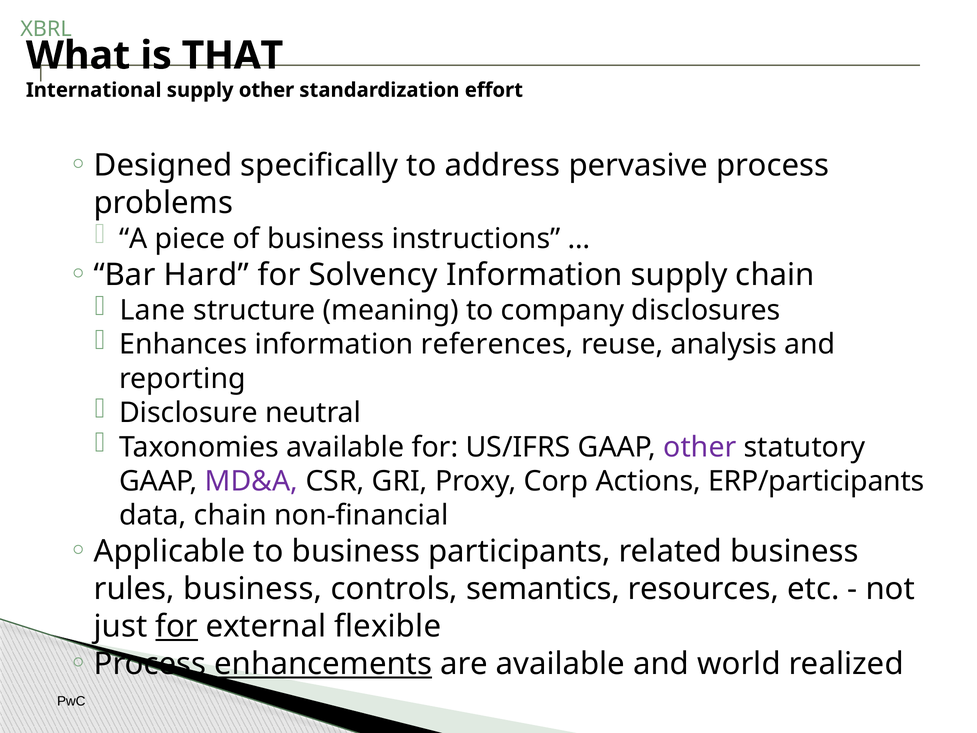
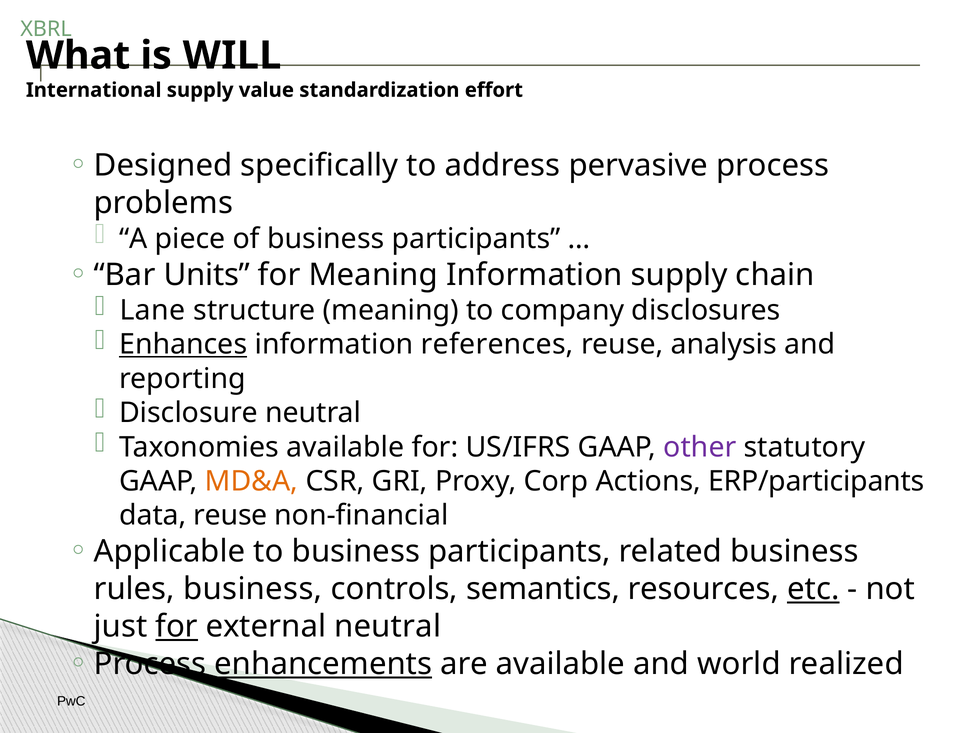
THAT: THAT -> WILL (232, 56)
supply other: other -> value (266, 90)
of business instructions: instructions -> participants (476, 239)
Hard: Hard -> Units (207, 275)
for Solvency: Solvency -> Meaning (373, 275)
Enhances underline: none -> present (183, 344)
MD&A colour: purple -> orange (251, 481)
data chain: chain -> reuse (231, 515)
etc underline: none -> present (813, 589)
external flexible: flexible -> neutral (388, 626)
